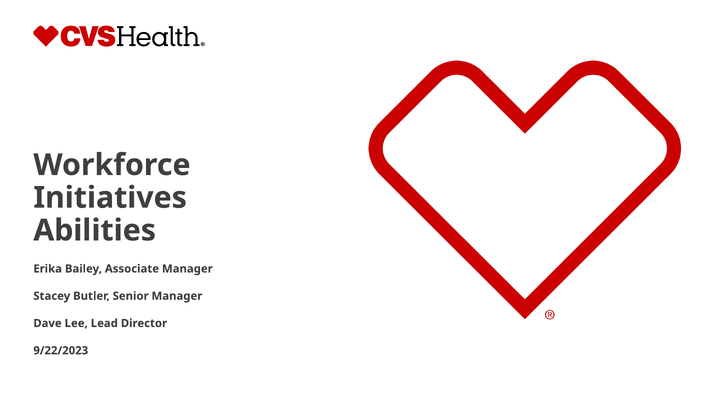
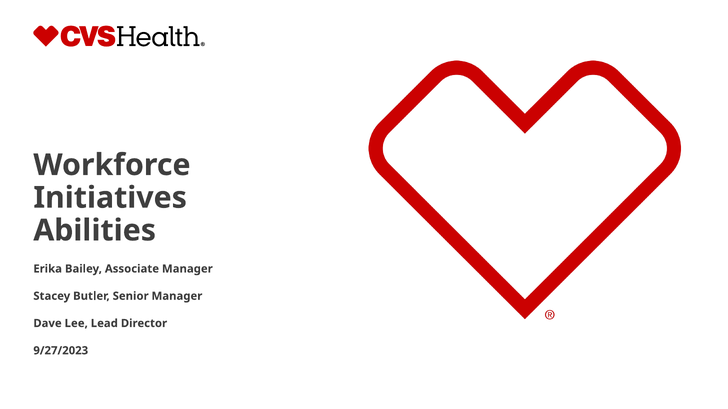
9/22/2023: 9/22/2023 -> 9/27/2023 (61, 351)
